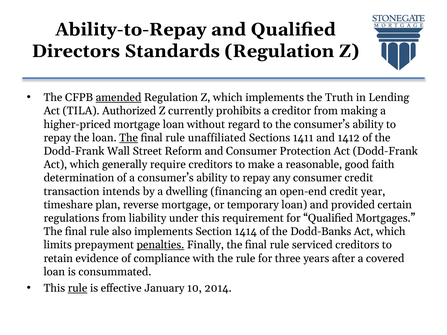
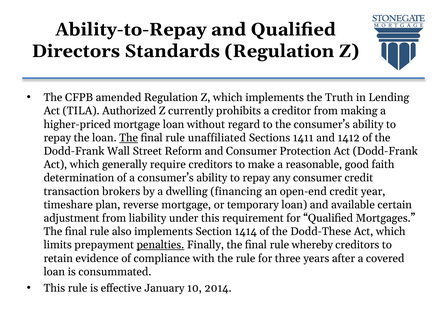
amended underline: present -> none (119, 98)
intends: intends -> brokers (121, 192)
provided: provided -> available (353, 205)
regulations: regulations -> adjustment (72, 218)
Dodd-Banks: Dodd-Banks -> Dodd-These (321, 232)
serviced: serviced -> whereby (312, 245)
rule underline: present -> none (78, 288)
